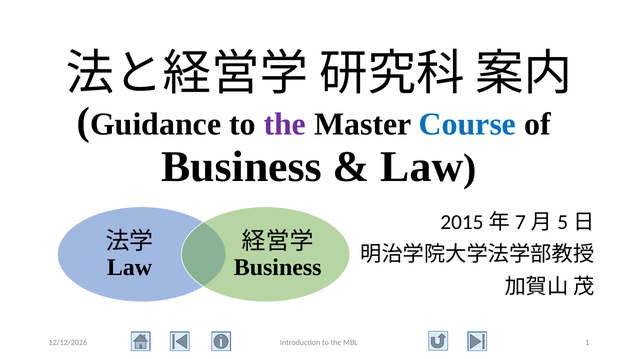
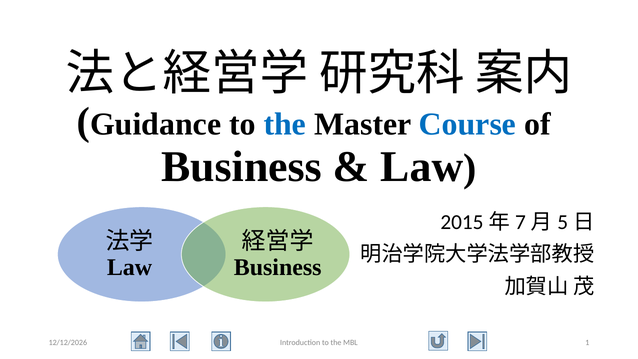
the colour: purple -> blue (285, 124)
